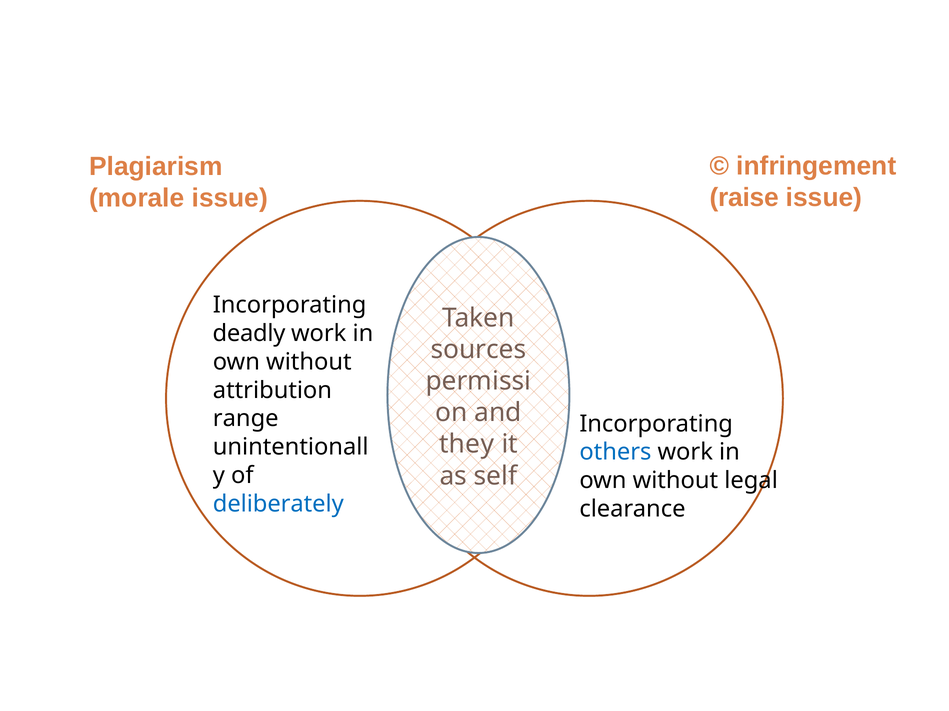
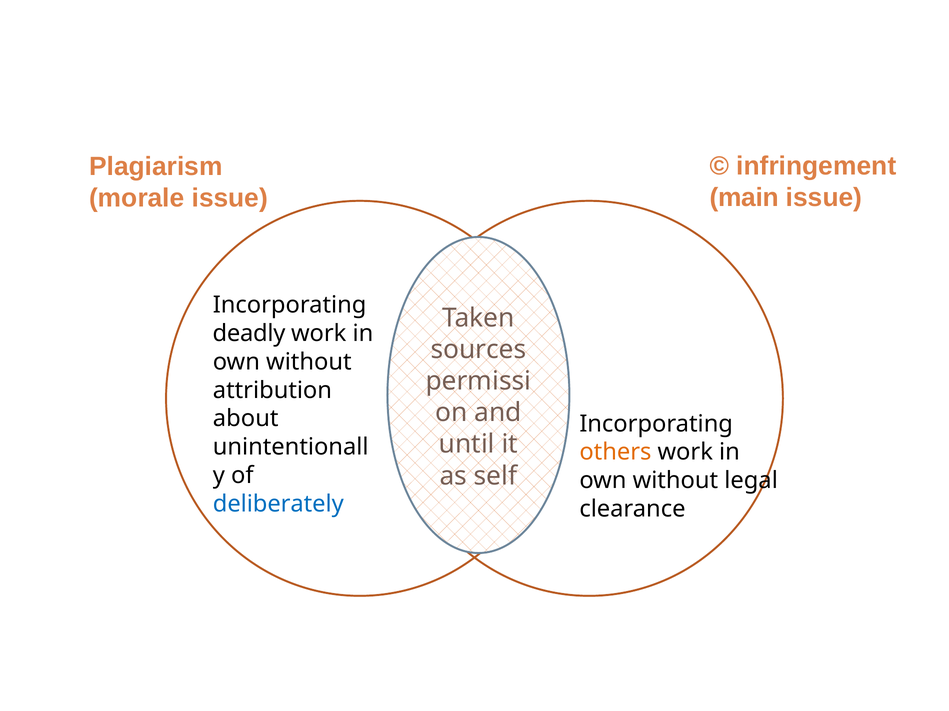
raise: raise -> main (744, 198)
range: range -> about (246, 419)
they: they -> until (467, 445)
others colour: blue -> orange (615, 453)
